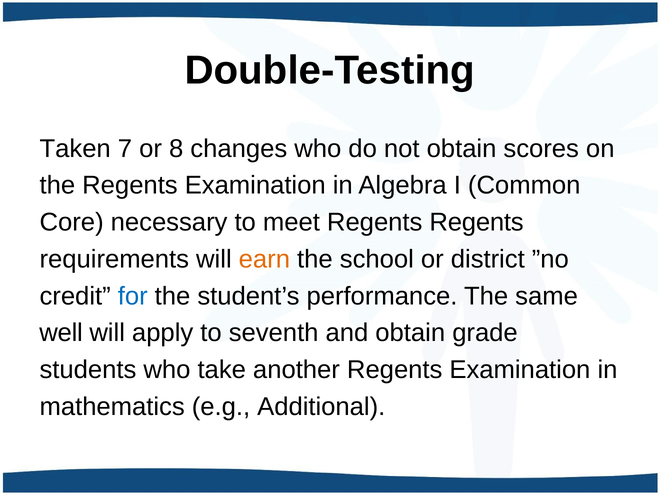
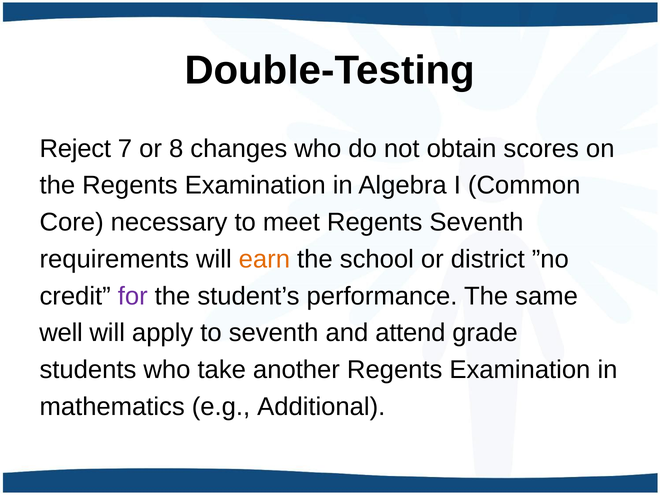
Taken: Taken -> Reject (75, 149)
Regents Regents: Regents -> Seventh (476, 222)
for colour: blue -> purple (133, 296)
and obtain: obtain -> attend (410, 333)
